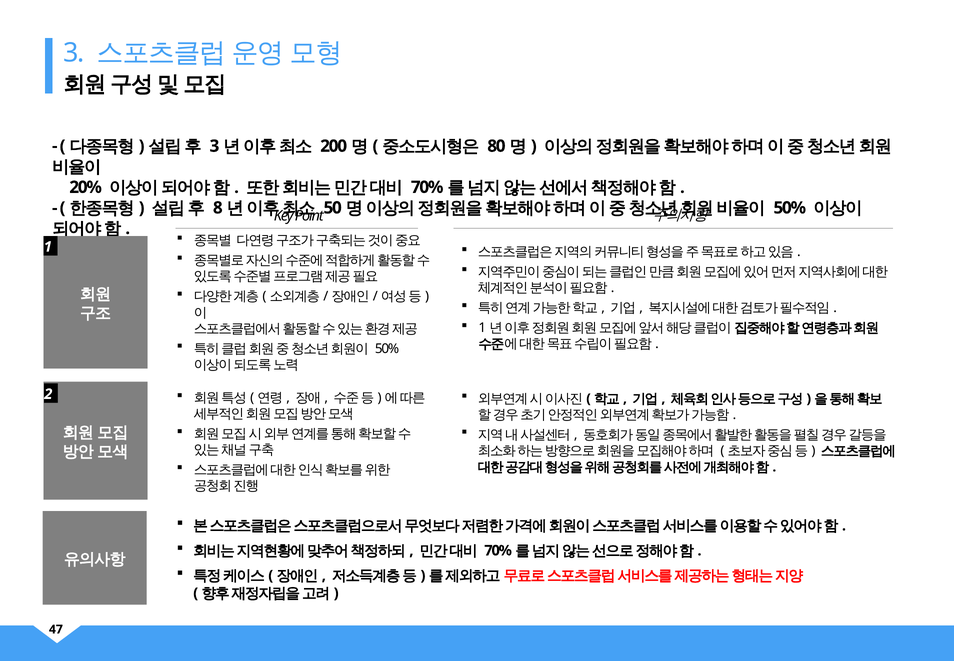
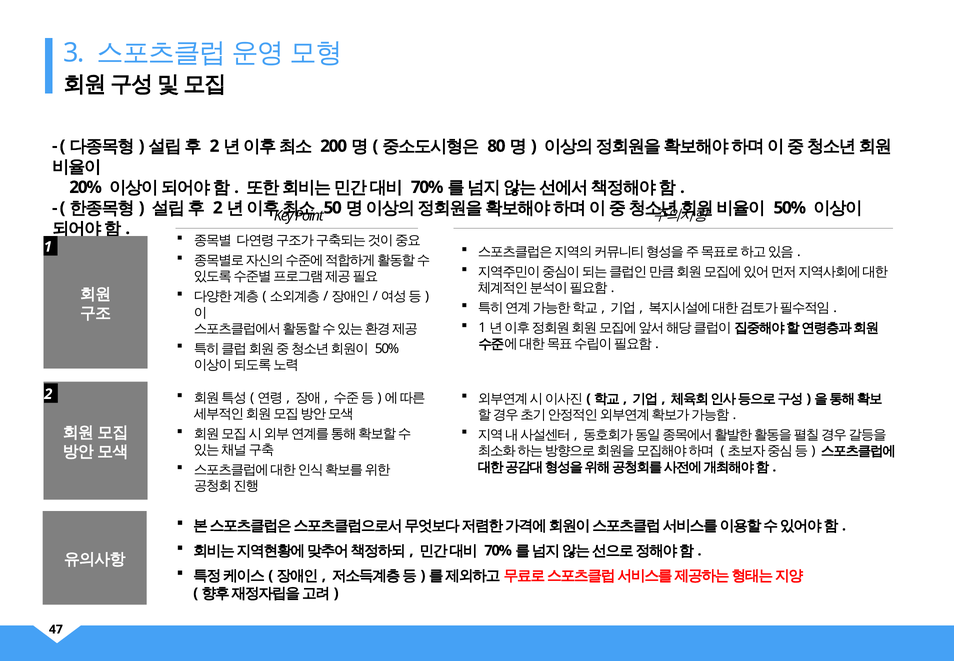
3: 3 -> 2 (214, 146)
8: 8 -> 2 (218, 208)
